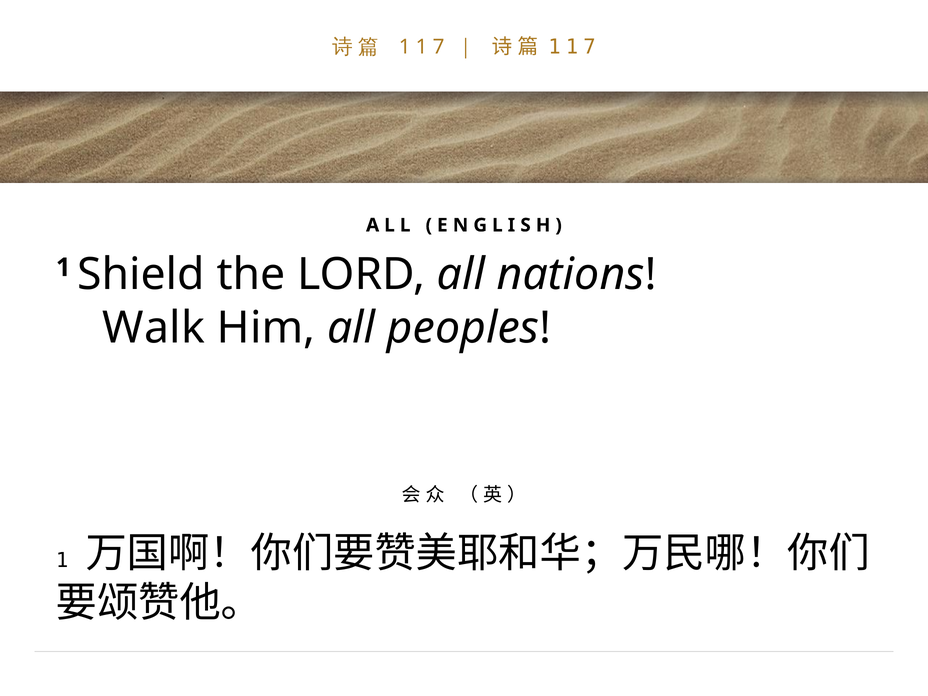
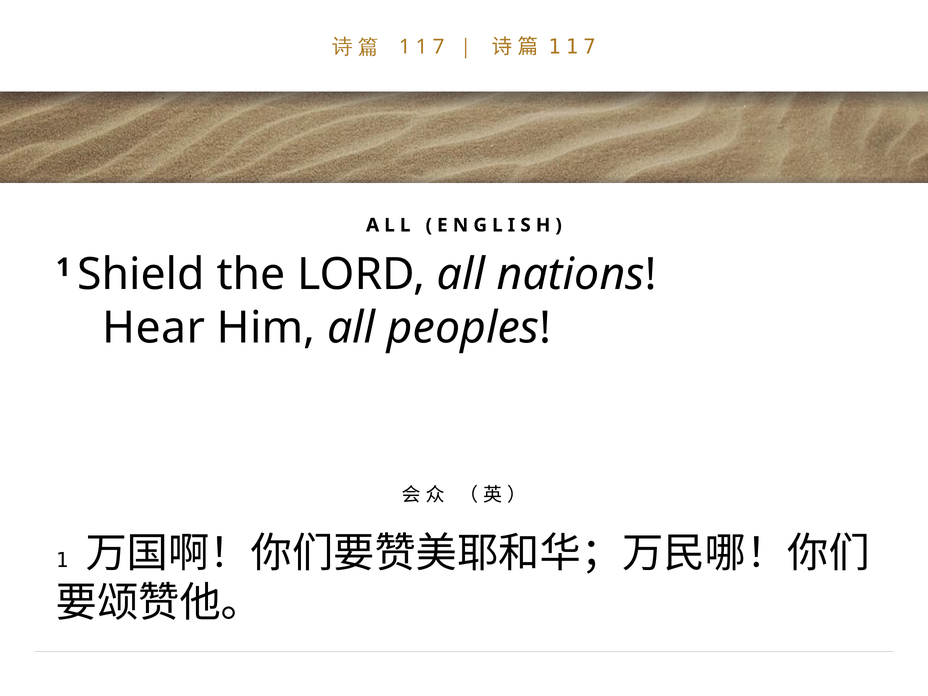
Walk: Walk -> Hear (154, 328)
